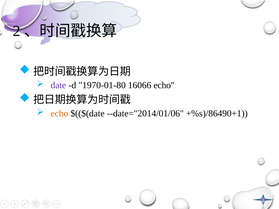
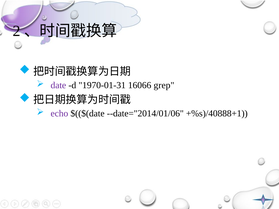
1970-01-80: 1970-01-80 -> 1970-01-31 (102, 85)
16066 echo: echo -> grep (164, 85)
echo colour: orange -> purple (59, 114)
+%s)/86490+1: +%s)/86490+1 -> +%s)/40888+1 (217, 114)
